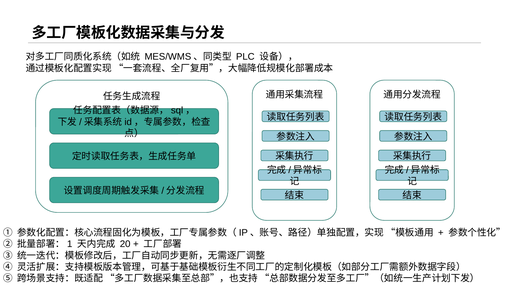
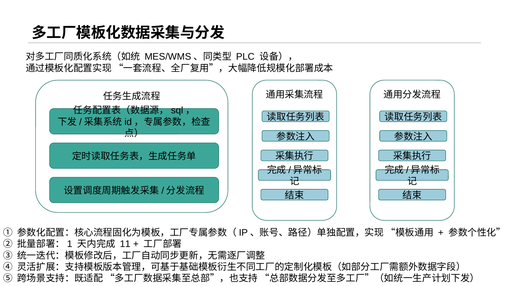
20: 20 -> 11 (125, 244)
